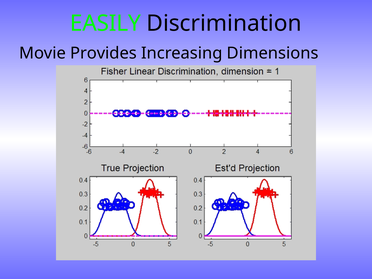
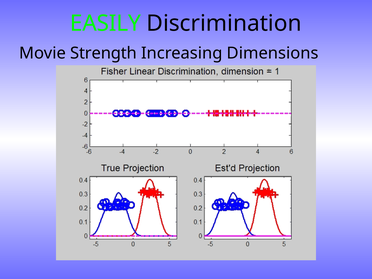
Provides: Provides -> Strength (104, 53)
